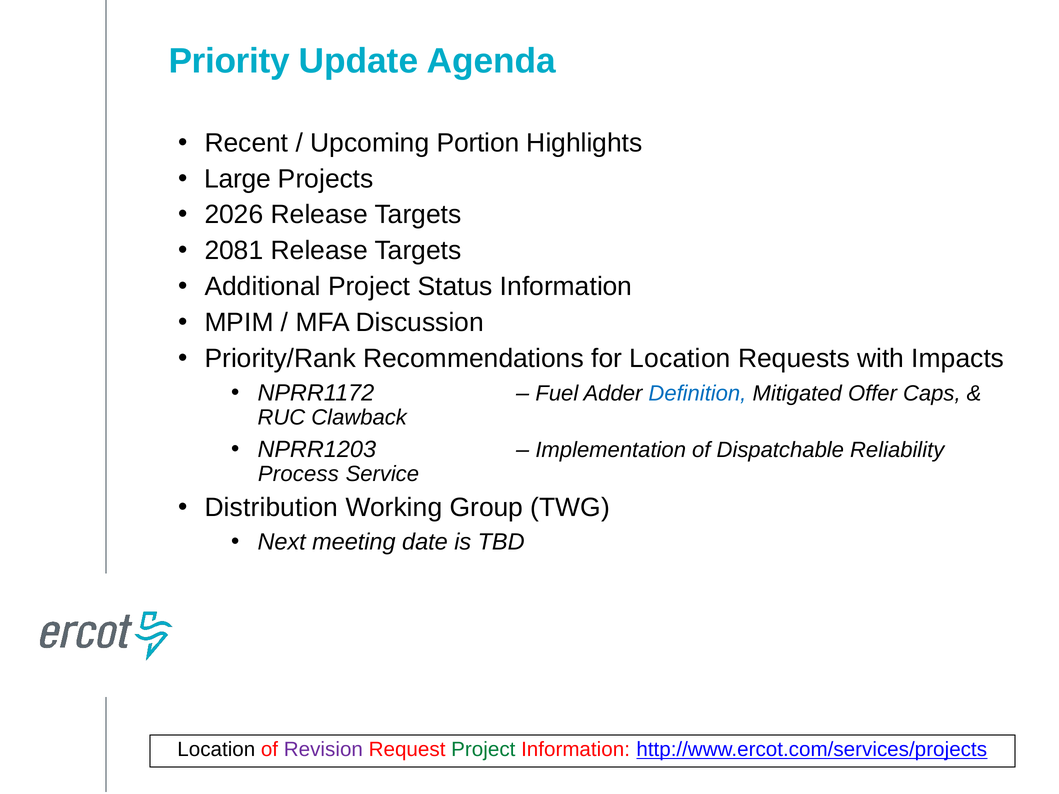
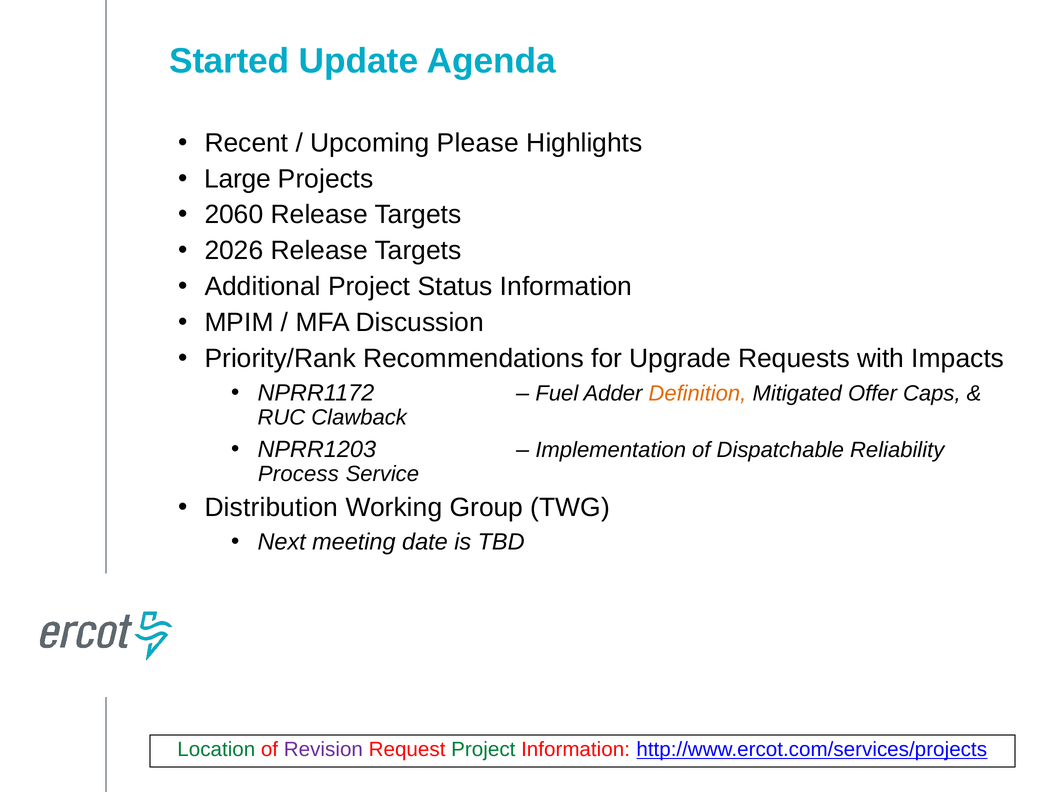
Priority: Priority -> Started (229, 61)
Portion: Portion -> Please (478, 143)
2026: 2026 -> 2060 (234, 215)
2081: 2081 -> 2026 (234, 251)
for Location: Location -> Upgrade (680, 359)
Definition colour: blue -> orange (697, 393)
Location colour: black -> green (216, 750)
